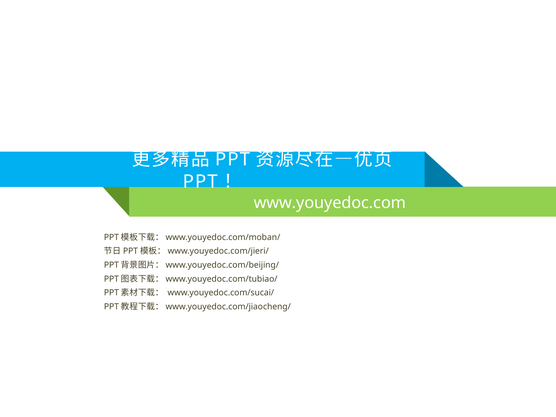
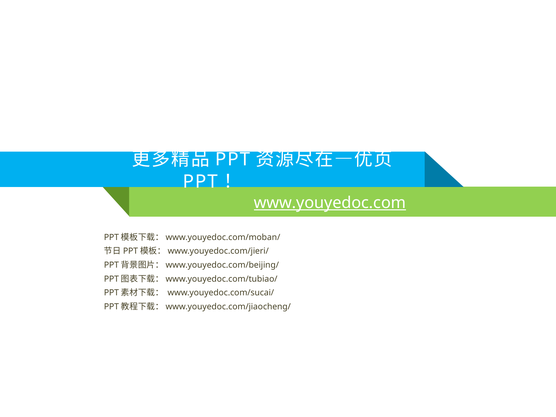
www.youyedoc.com underline: none -> present (330, 203)
